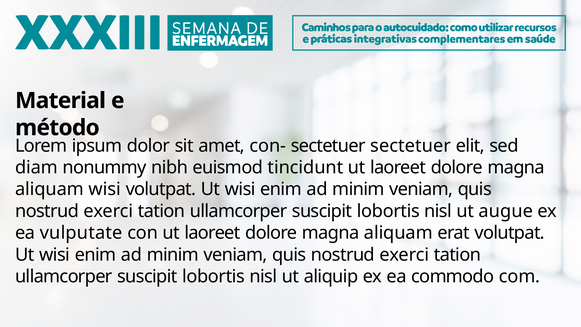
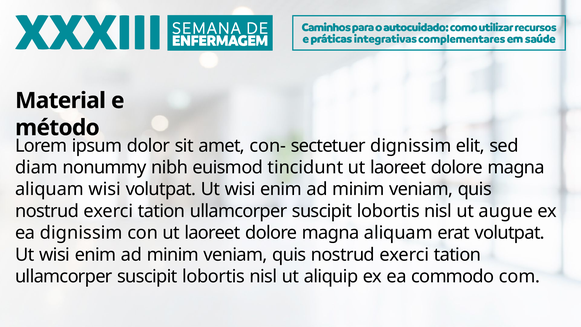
sectetuer sectetuer: sectetuer -> dignissim (411, 146)
ea vulputate: vulputate -> dignissim (81, 233)
